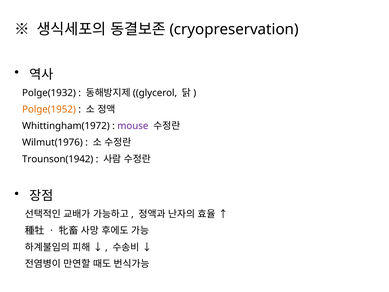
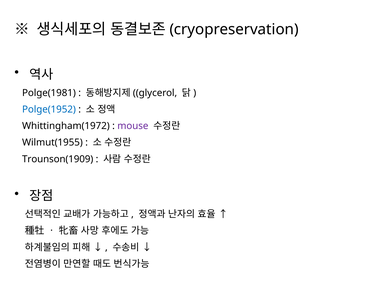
Polge(1932: Polge(1932 -> Polge(1981 (49, 93)
Polge(1952 colour: orange -> blue (49, 109)
Wilmut(1976: Wilmut(1976 -> Wilmut(1955 (52, 142)
Trounson(1942: Trounson(1942 -> Trounson(1909 (58, 159)
